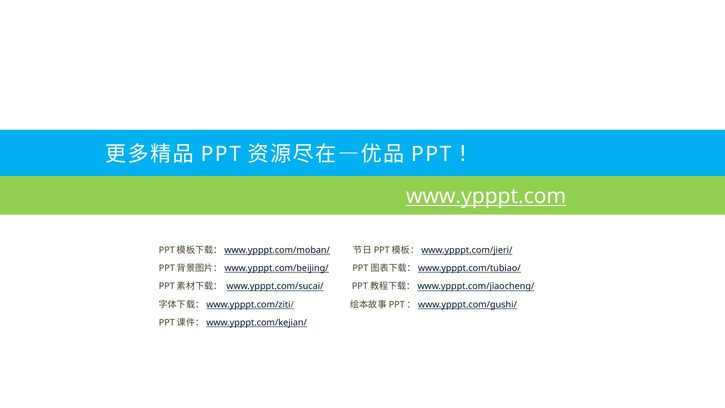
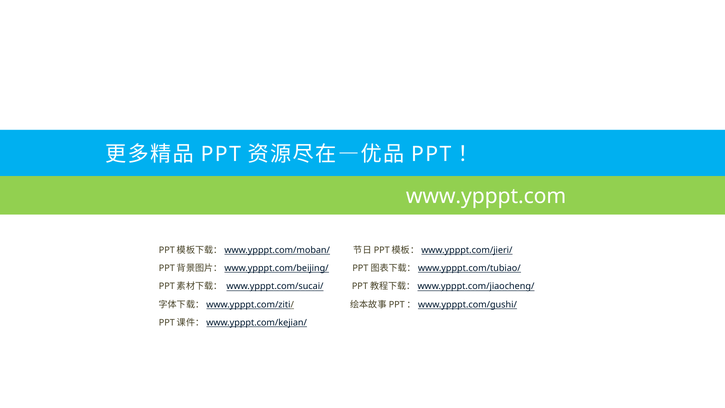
www.ypppt.com underline: present -> none (486, 196)
